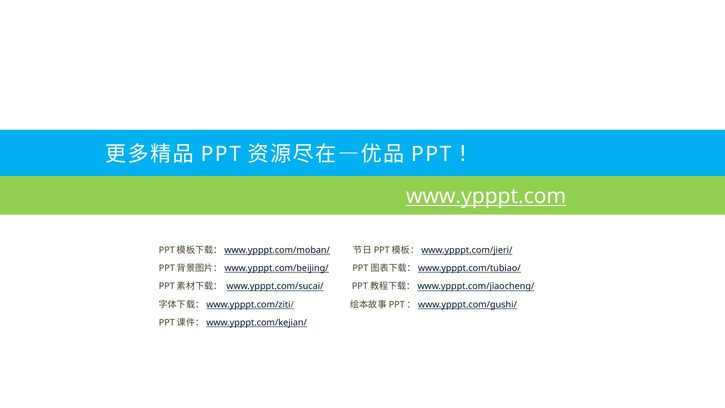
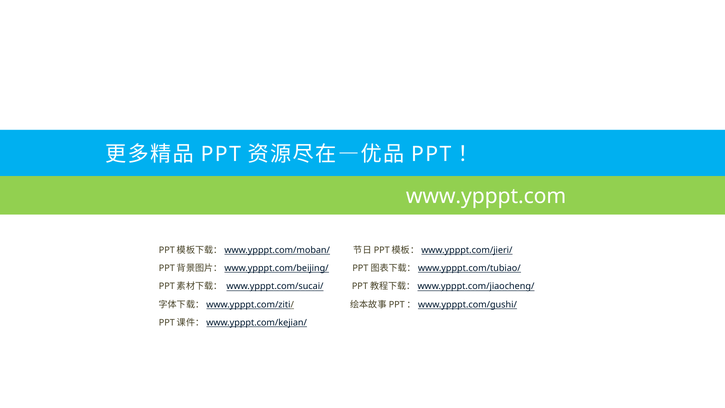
www.ypppt.com underline: present -> none (486, 196)
